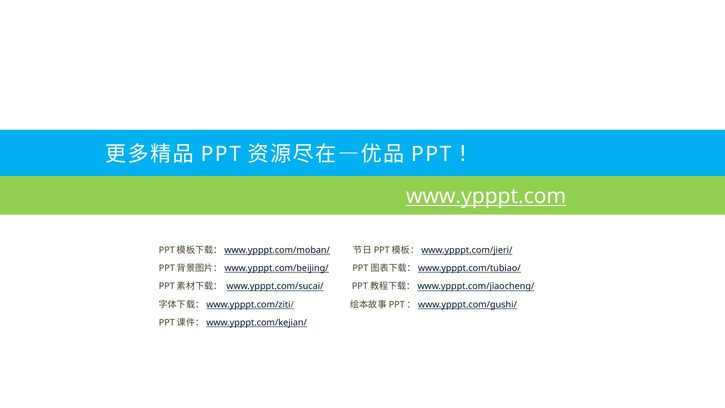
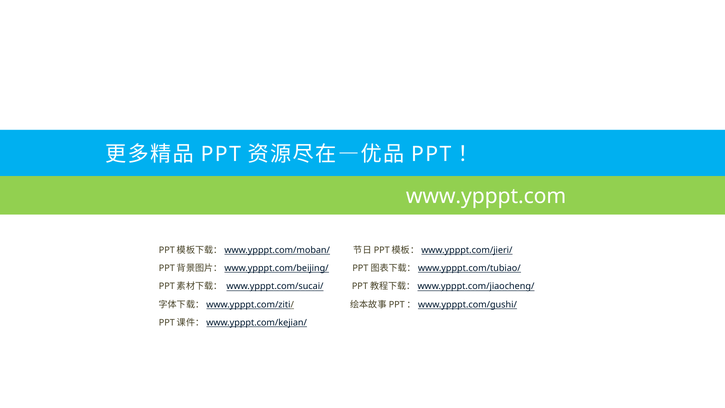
www.ypppt.com underline: present -> none (486, 196)
